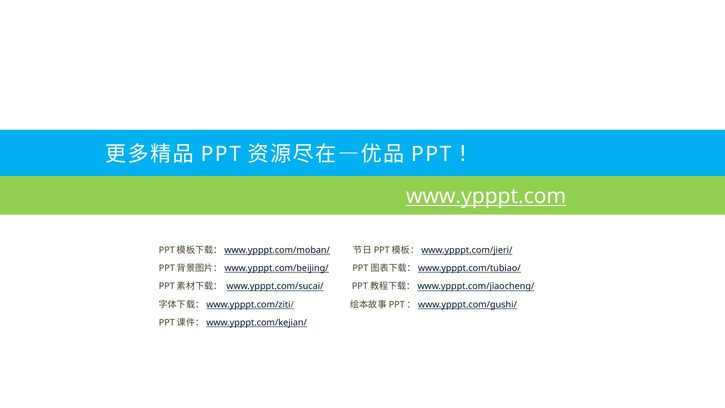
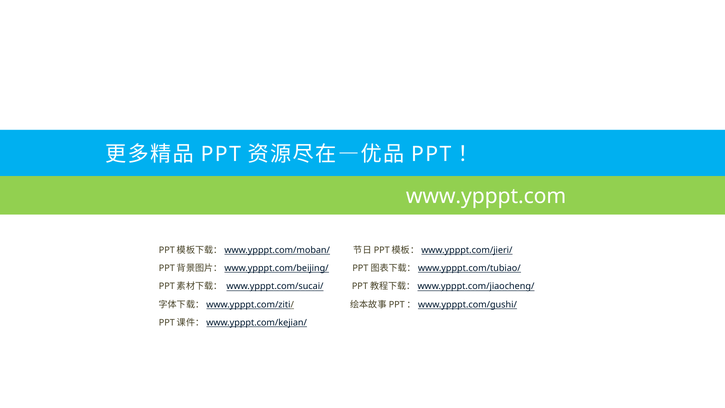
www.ypppt.com underline: present -> none (486, 196)
